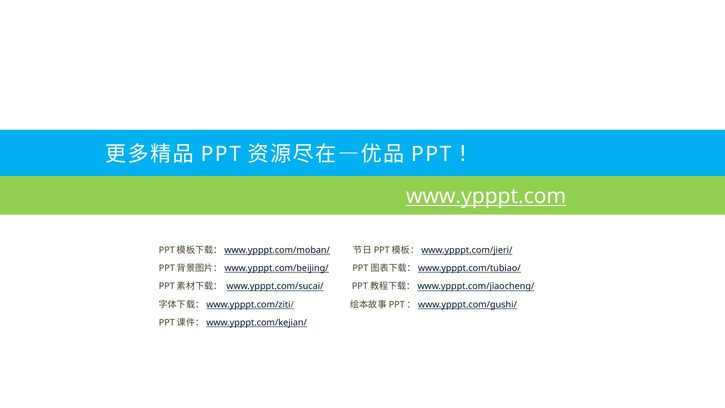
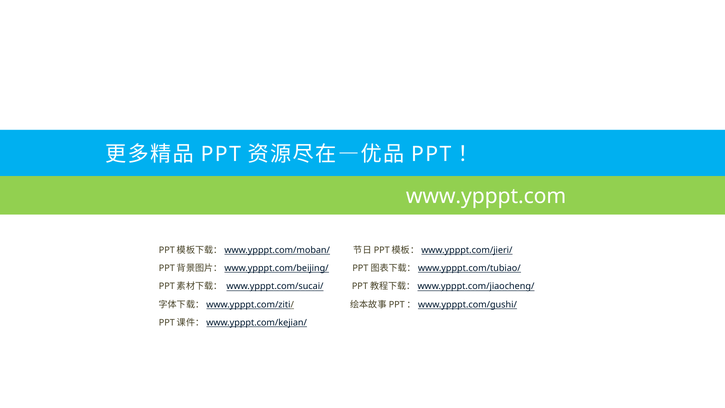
www.ypppt.com underline: present -> none (486, 196)
